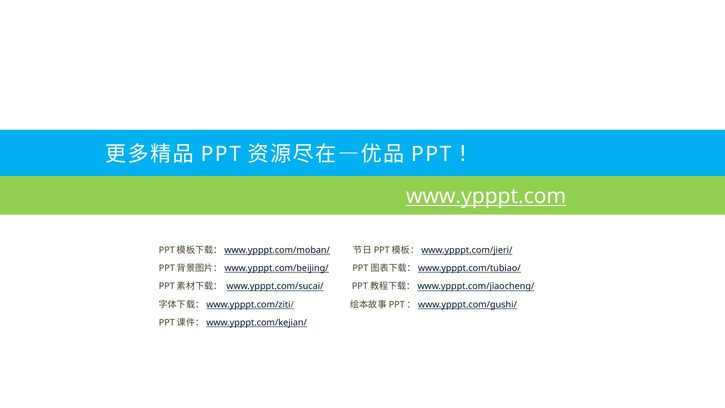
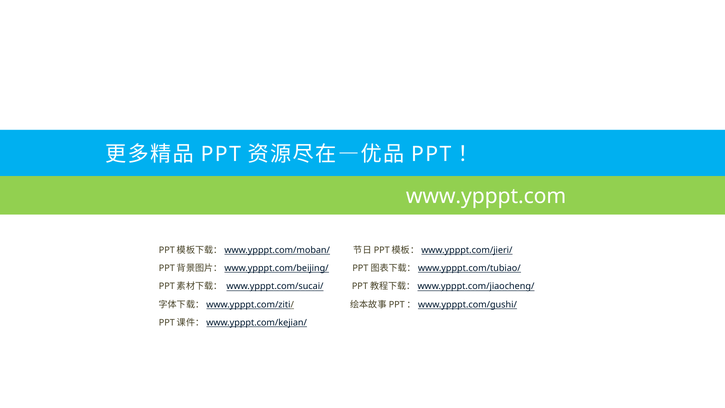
www.ypppt.com underline: present -> none (486, 196)
